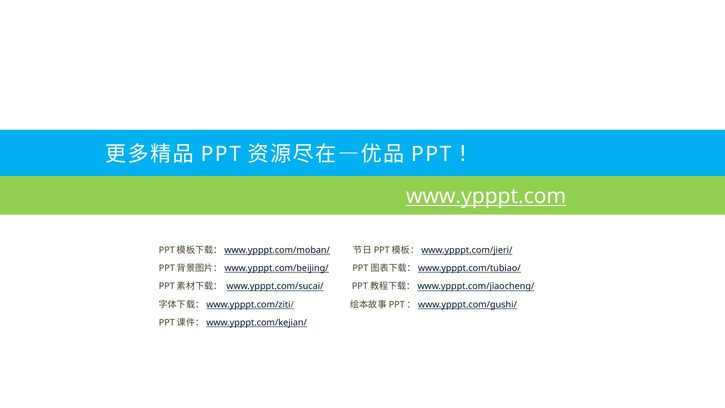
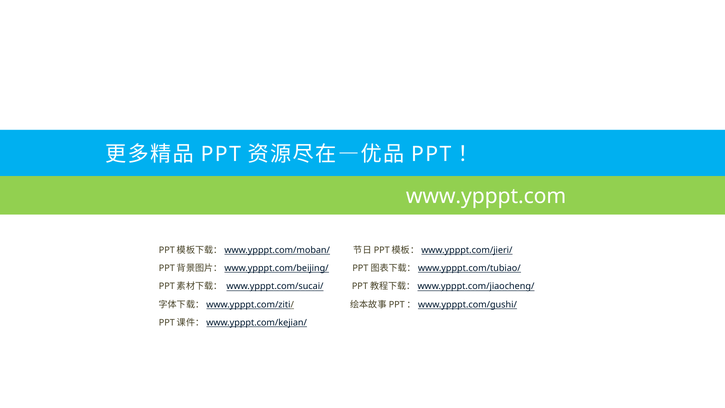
www.ypppt.com underline: present -> none (486, 196)
